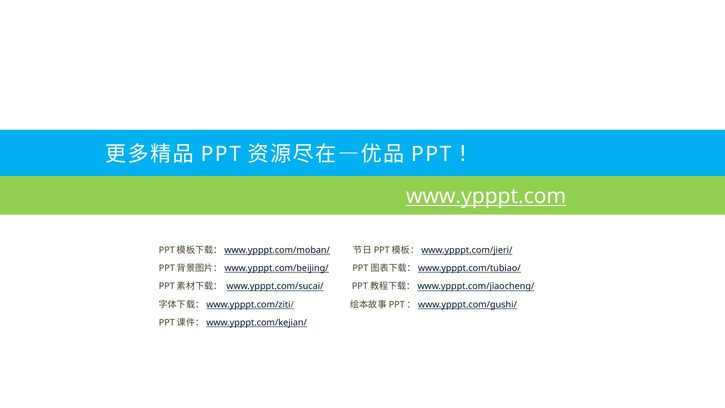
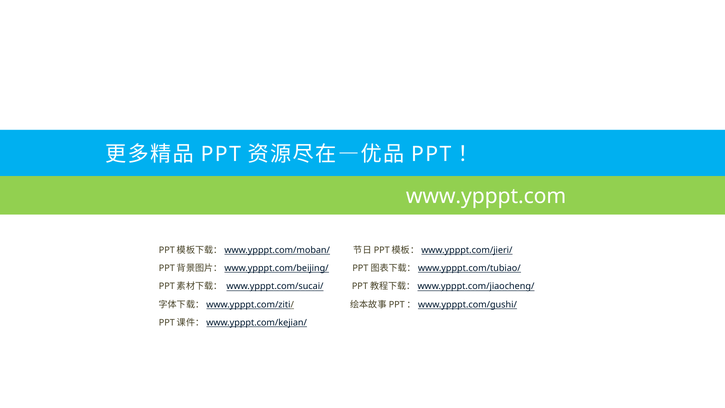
www.ypppt.com underline: present -> none (486, 196)
